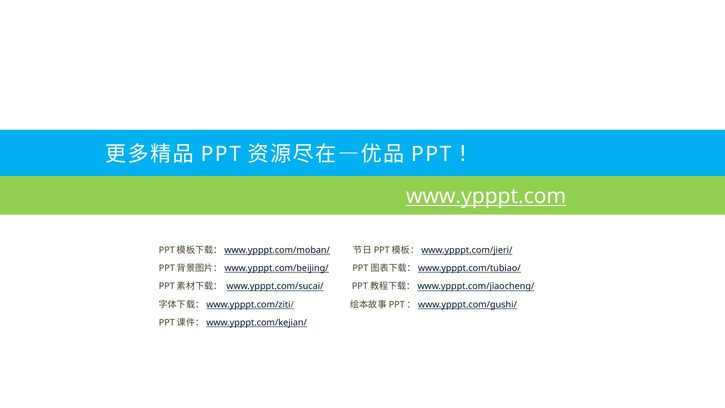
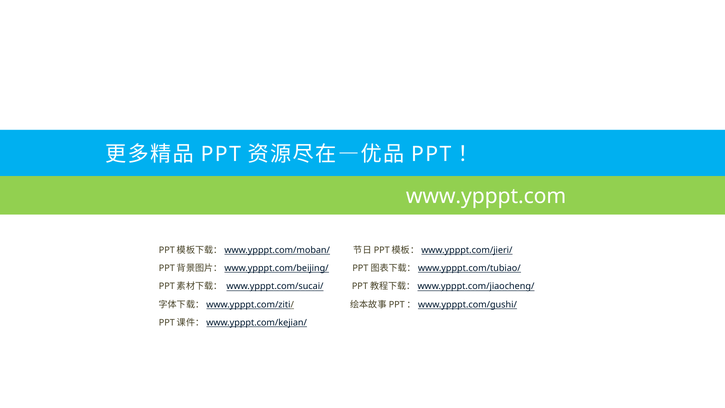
www.ypppt.com underline: present -> none (486, 196)
